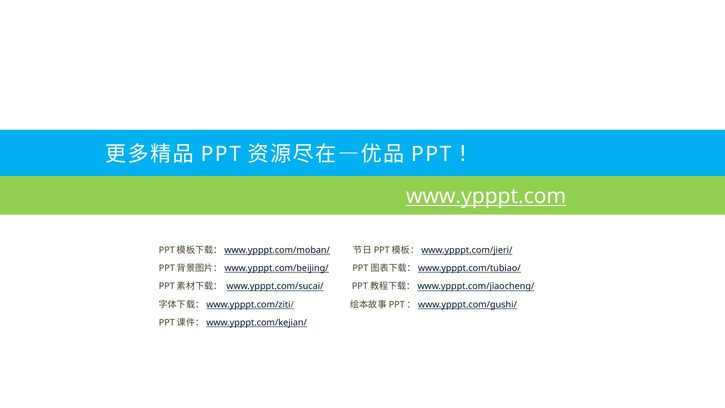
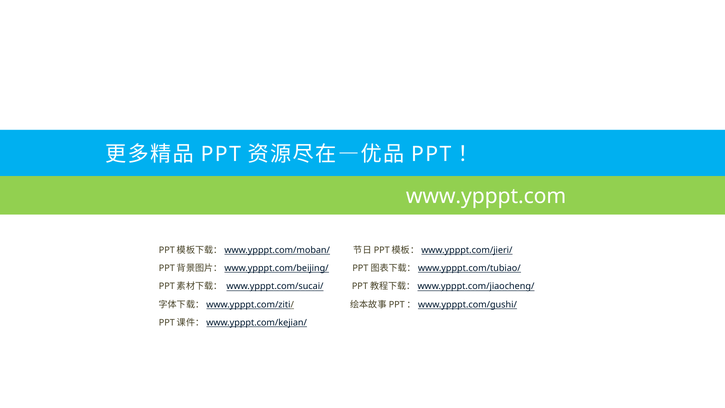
www.ypppt.com underline: present -> none (486, 196)
